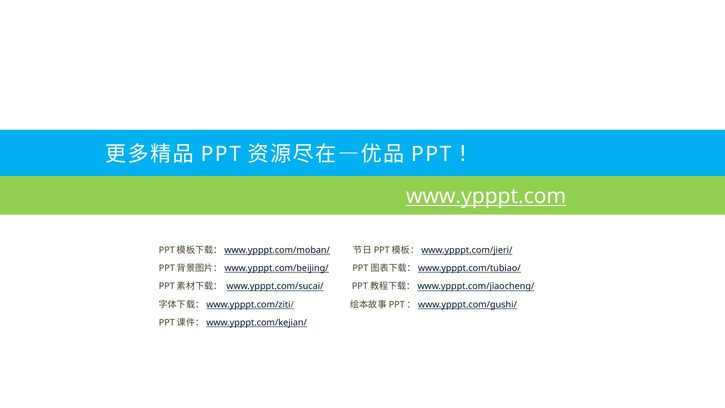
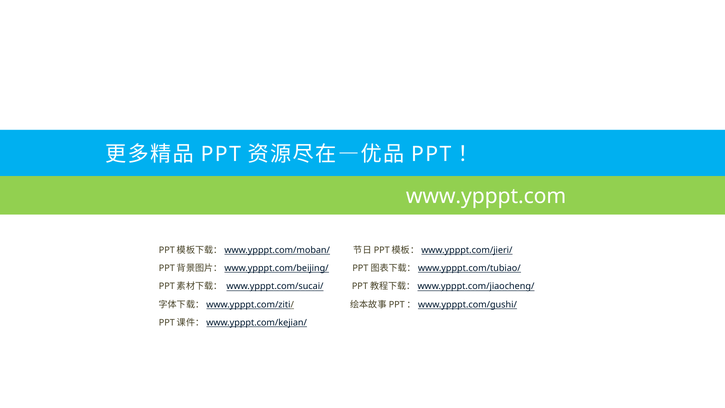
www.ypppt.com underline: present -> none (486, 196)
